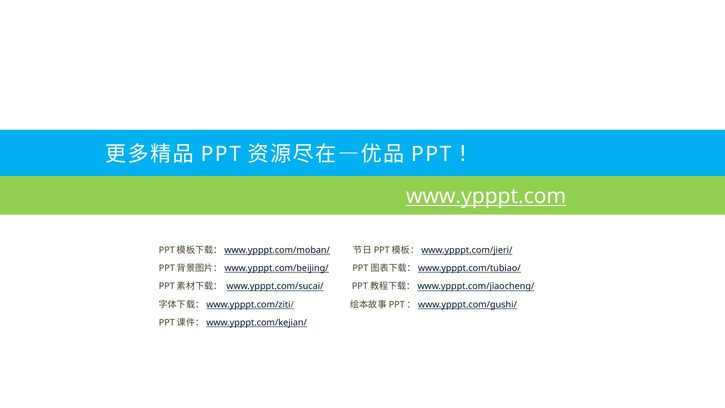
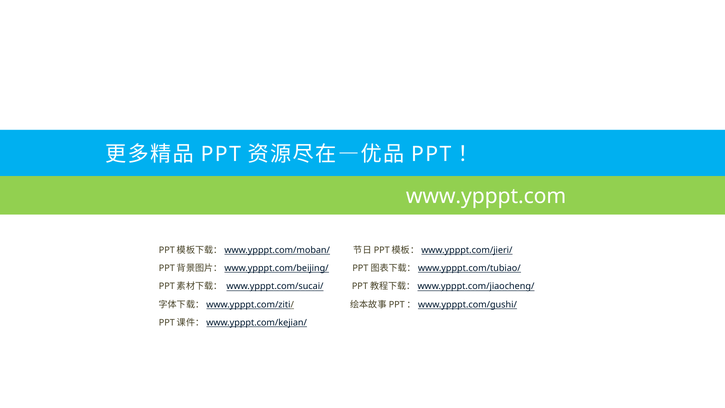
www.ypppt.com underline: present -> none (486, 196)
